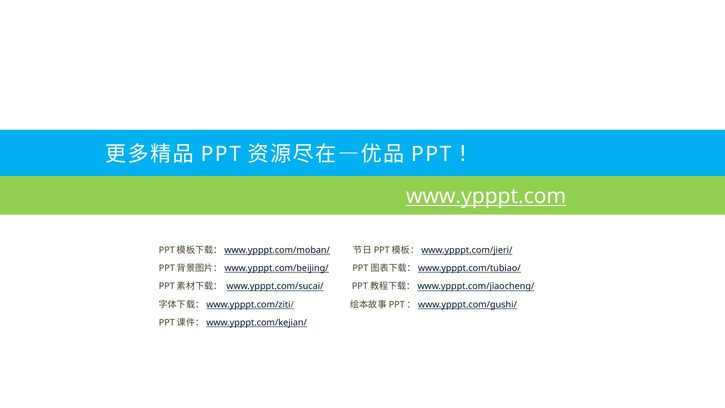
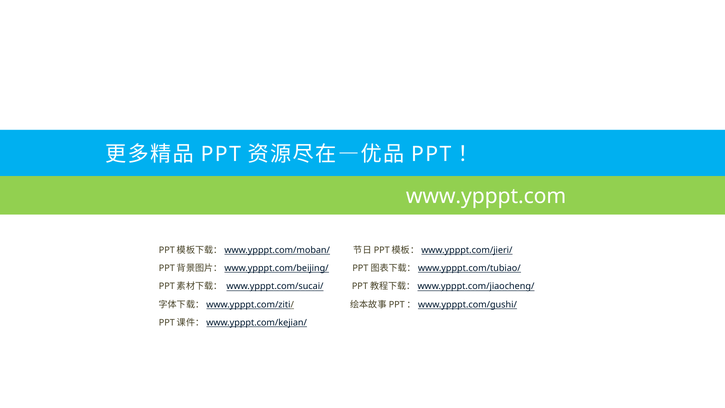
www.ypppt.com underline: present -> none (486, 196)
